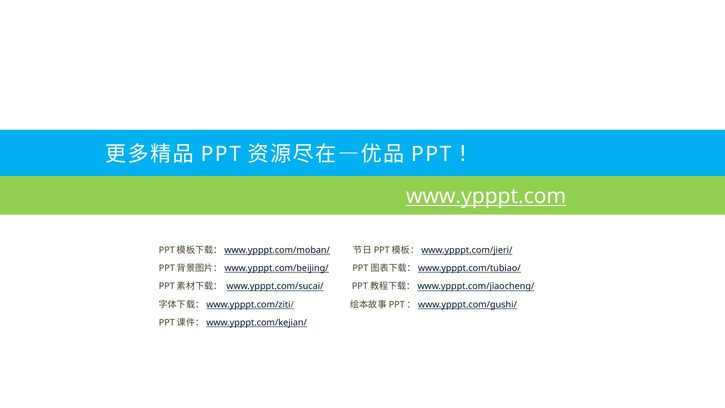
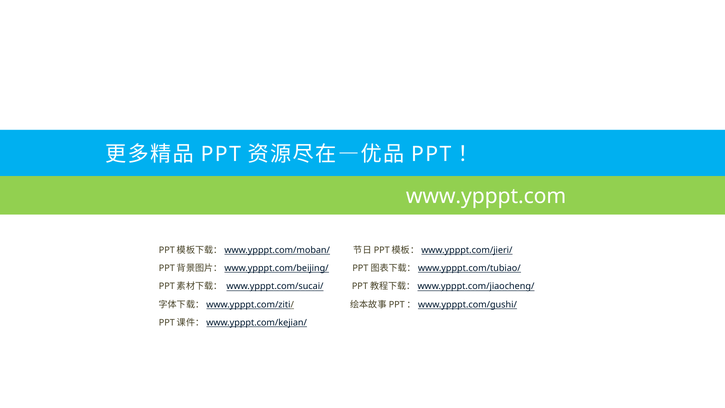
www.ypppt.com underline: present -> none (486, 196)
